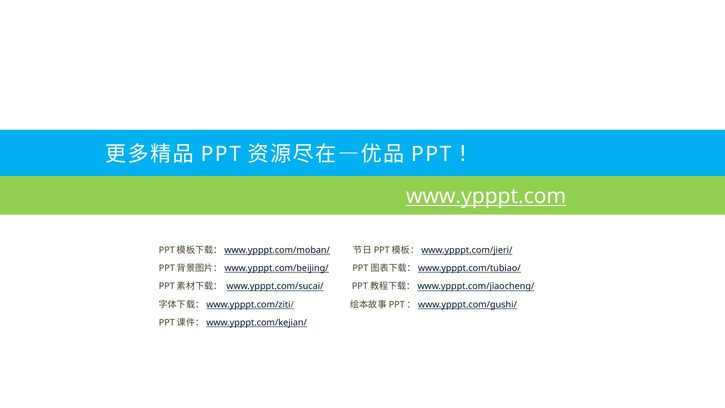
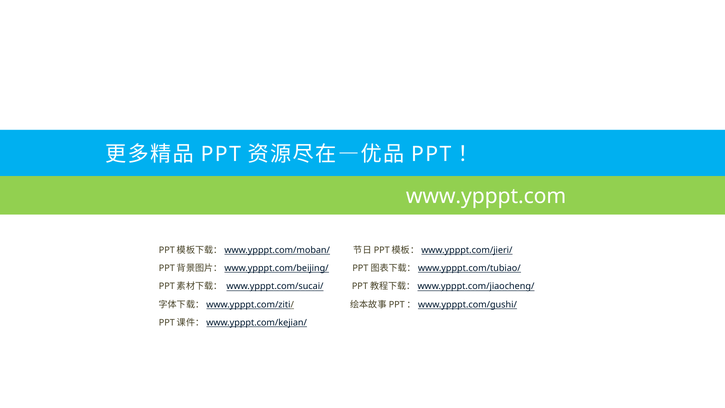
www.ypppt.com underline: present -> none (486, 196)
